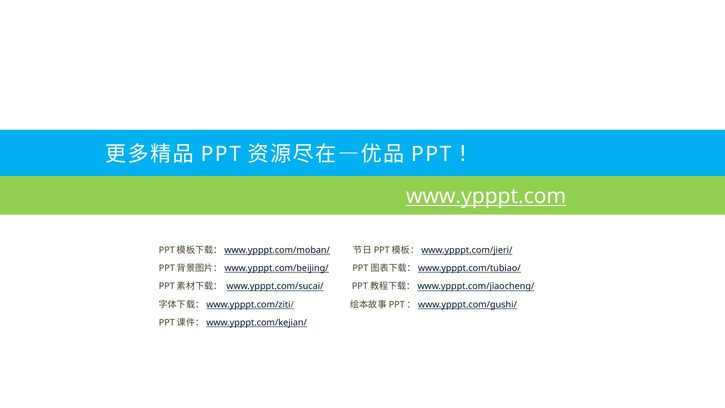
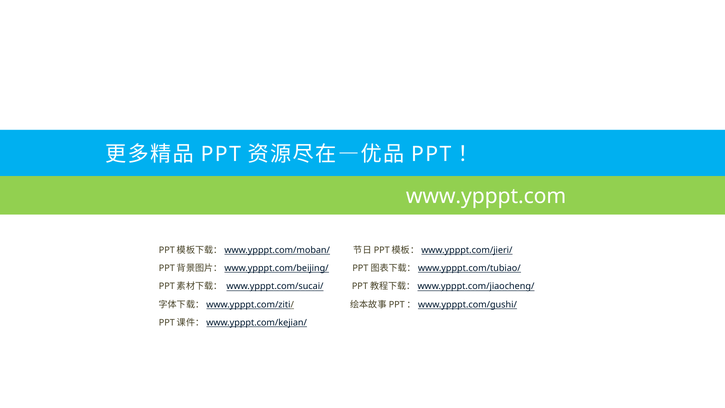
www.ypppt.com underline: present -> none (486, 196)
